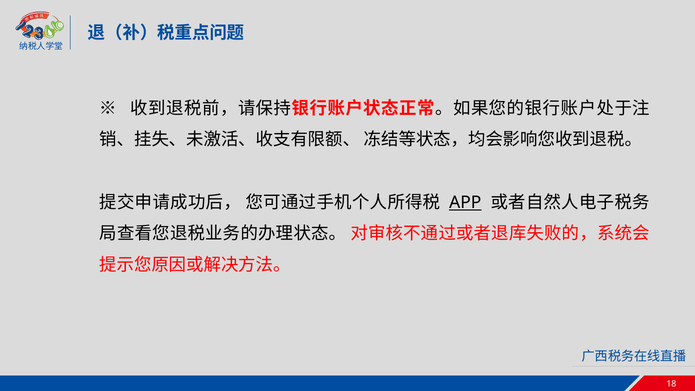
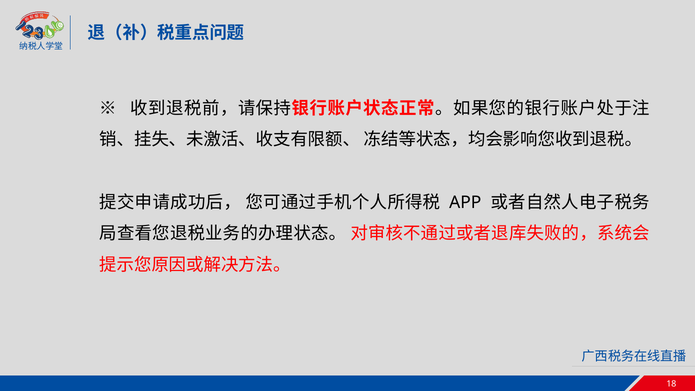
APP underline: present -> none (465, 202)
